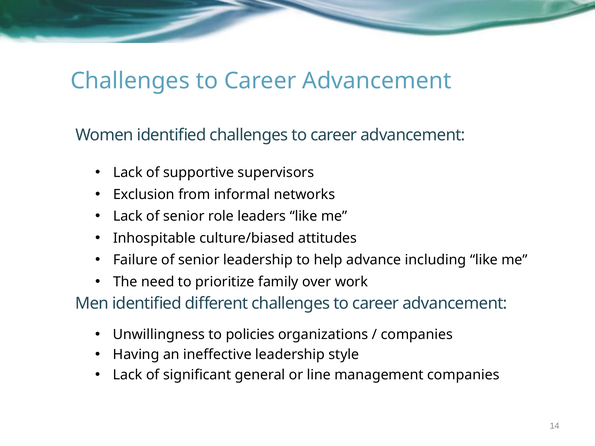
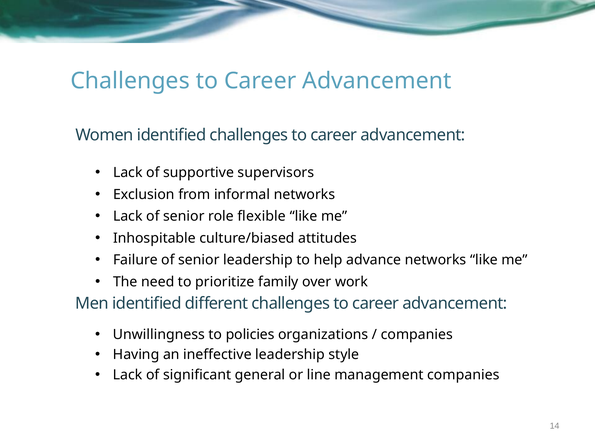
leaders: leaders -> flexible (262, 216)
advance including: including -> networks (436, 260)
